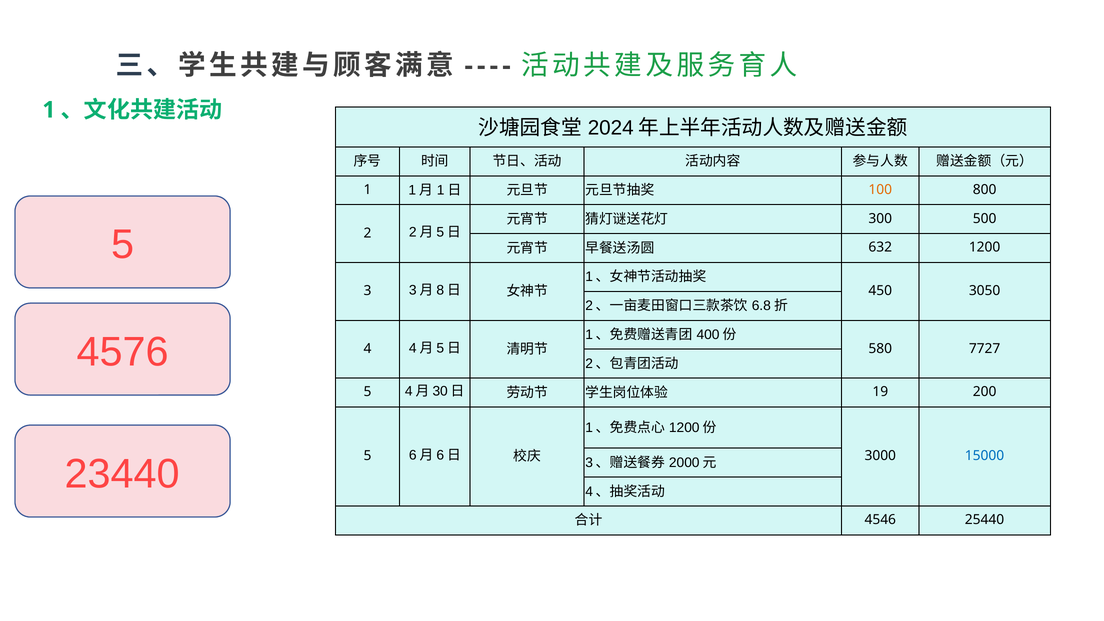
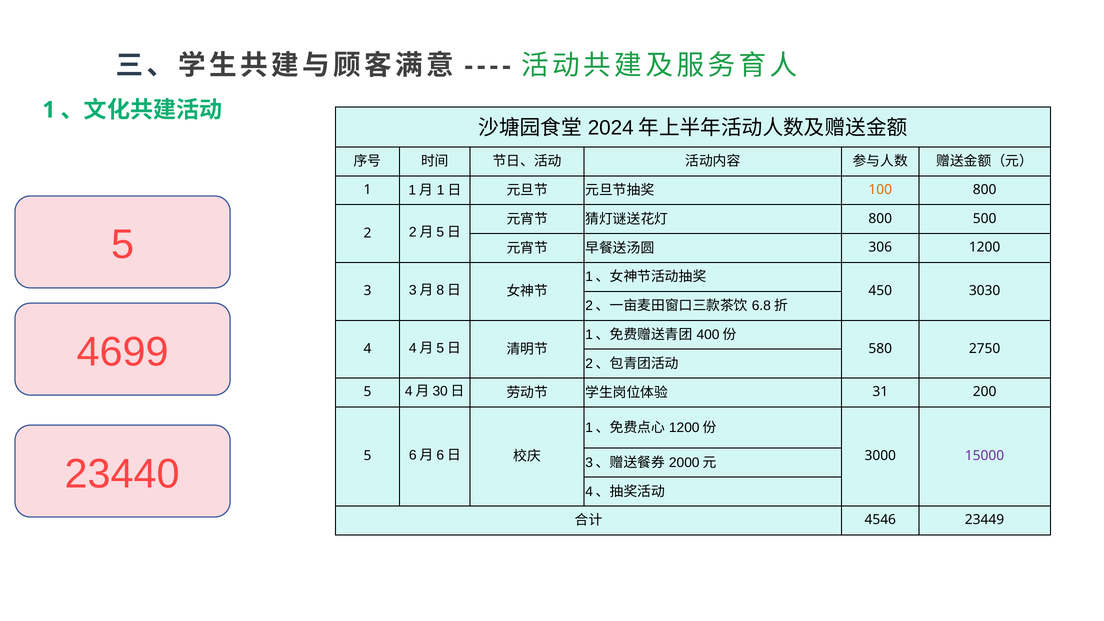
300: 300 -> 800 (880, 218)
632: 632 -> 306 (880, 247)
3050: 3050 -> 3030 (985, 291)
4576: 4576 -> 4699 (123, 352)
7727: 7727 -> 2750 (985, 349)
19: 19 -> 31 (880, 392)
15000 colour: blue -> purple (985, 456)
25440: 25440 -> 23449 (985, 520)
